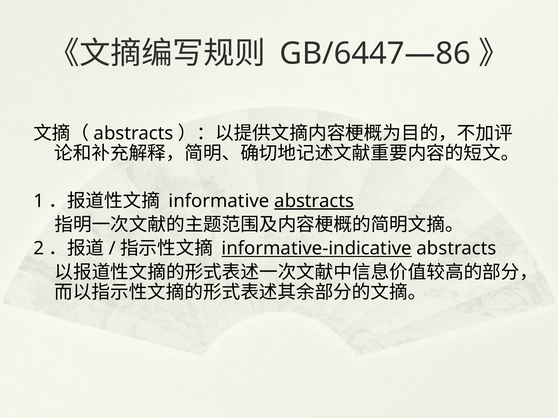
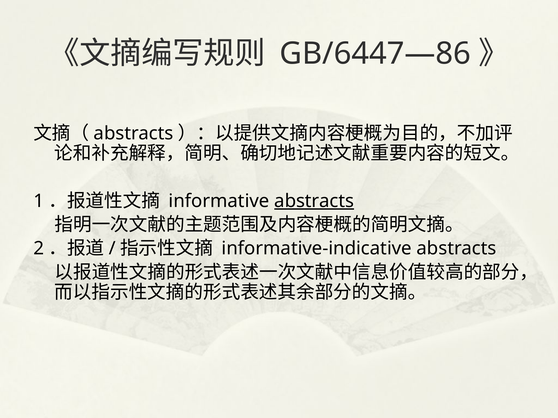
informative-indicative underline: present -> none (317, 249)
